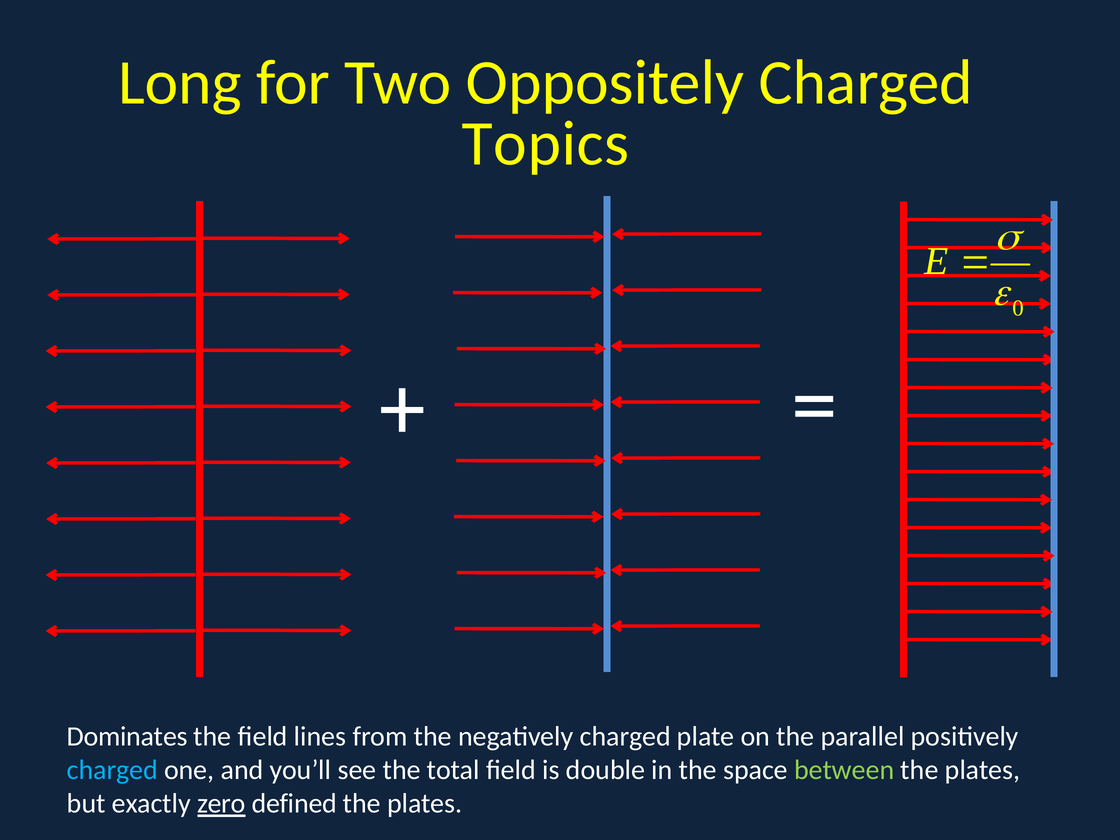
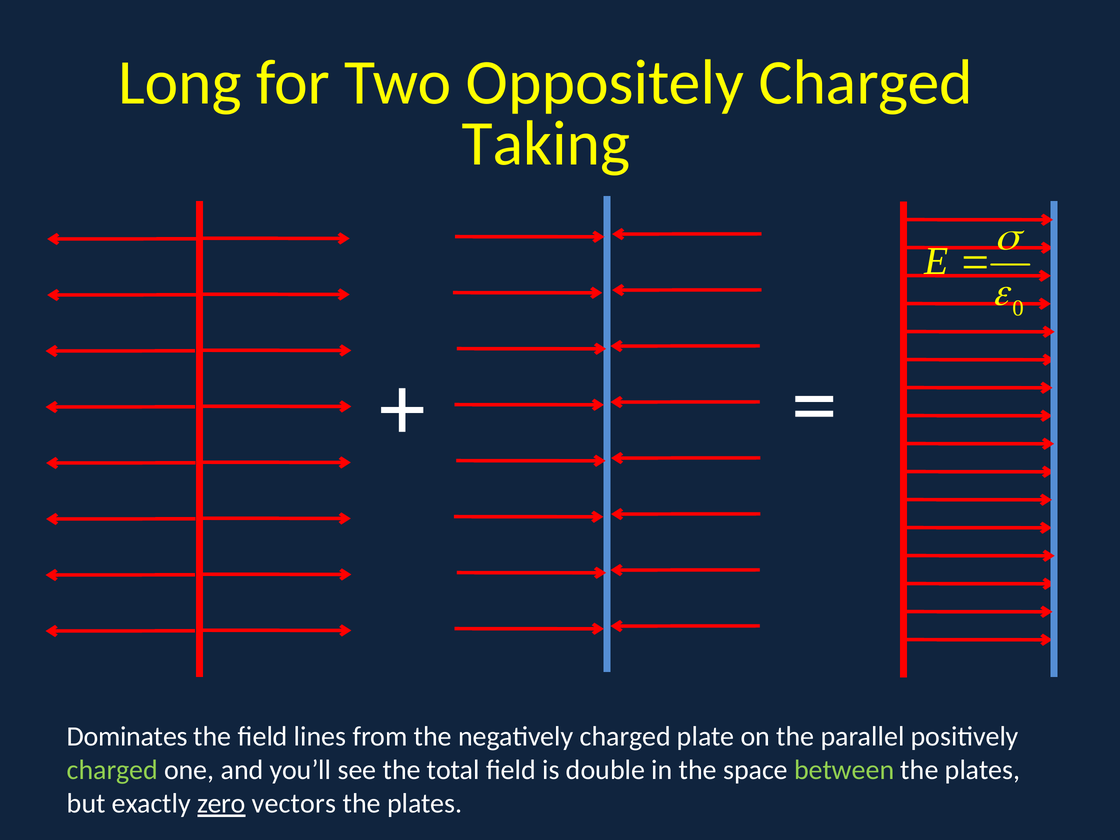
Topics: Topics -> Taking (546, 144)
charged colour: light blue -> light green (112, 770)
defined: defined -> vectors (294, 804)
